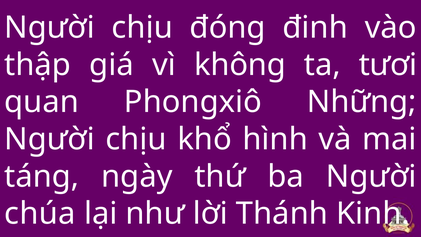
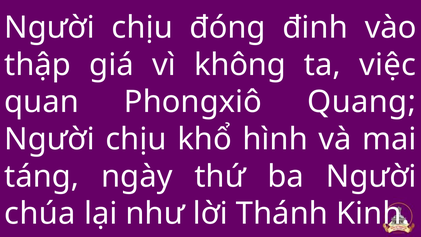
tươi: tươi -> việc (388, 65)
Những: Những -> Quang (362, 102)
